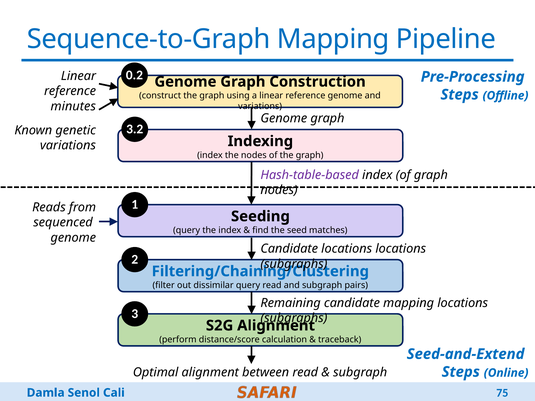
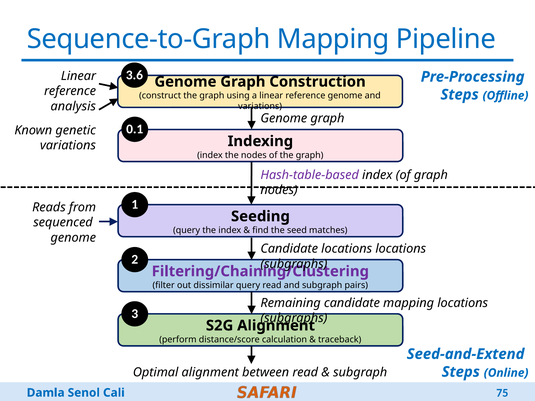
0.2: 0.2 -> 3.6 (134, 75)
minutes: minutes -> analysis (73, 106)
3.2: 3.2 -> 0.1 (135, 129)
Filtering/Chaining/Clustering colour: blue -> purple (260, 272)
